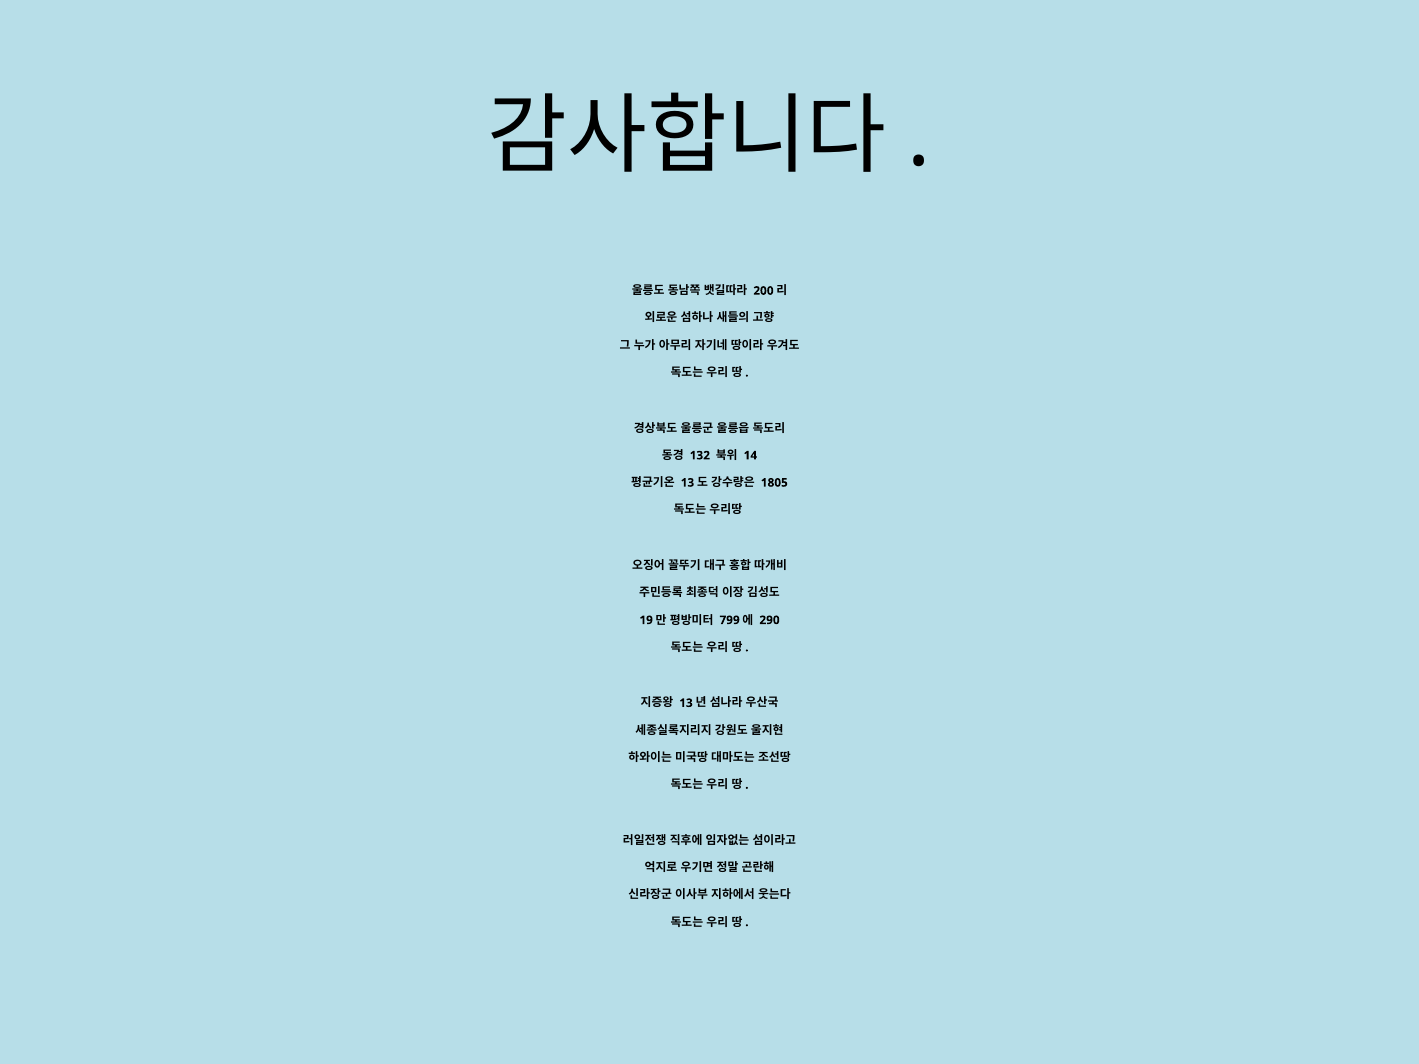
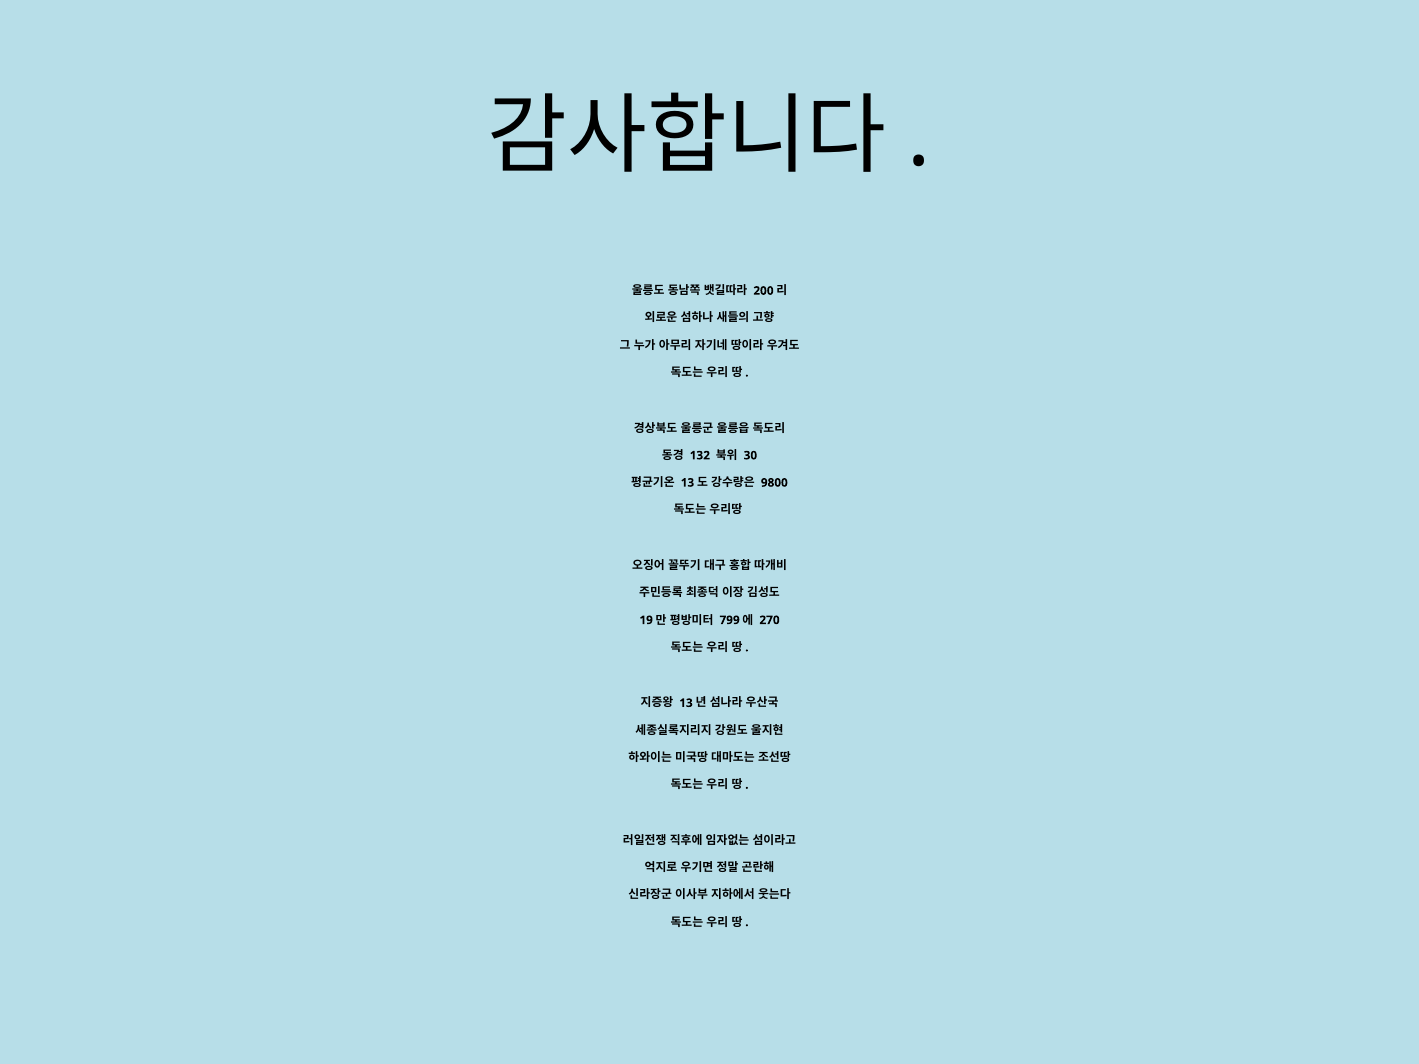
14: 14 -> 30 (750, 456)
1805: 1805 -> 9800 (774, 483)
290: 290 -> 270 (770, 620)
